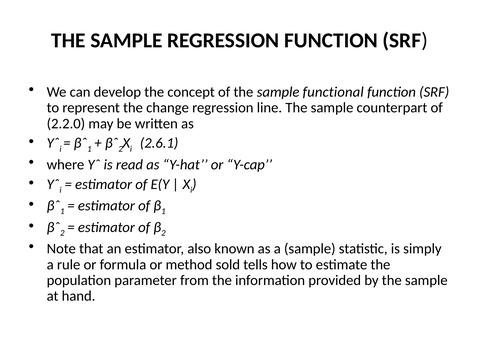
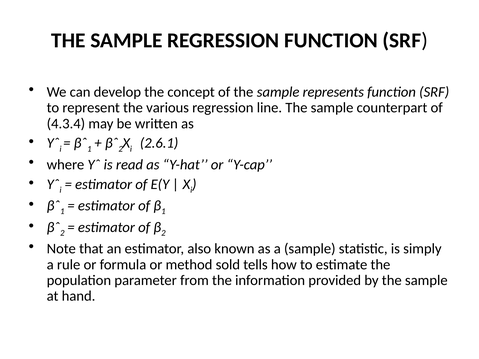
functional: functional -> represents (333, 92)
change: change -> various (168, 108)
2.2.0: 2.2.0 -> 4.3.4 (66, 124)
